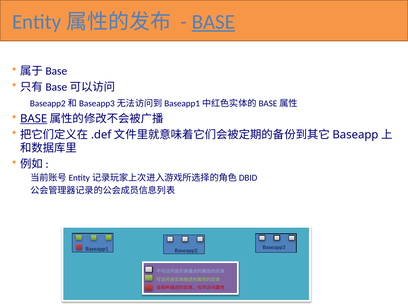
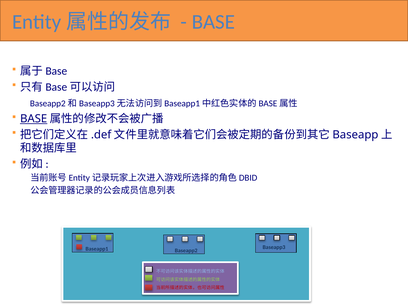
BASE underline: present -> none (213, 22)
